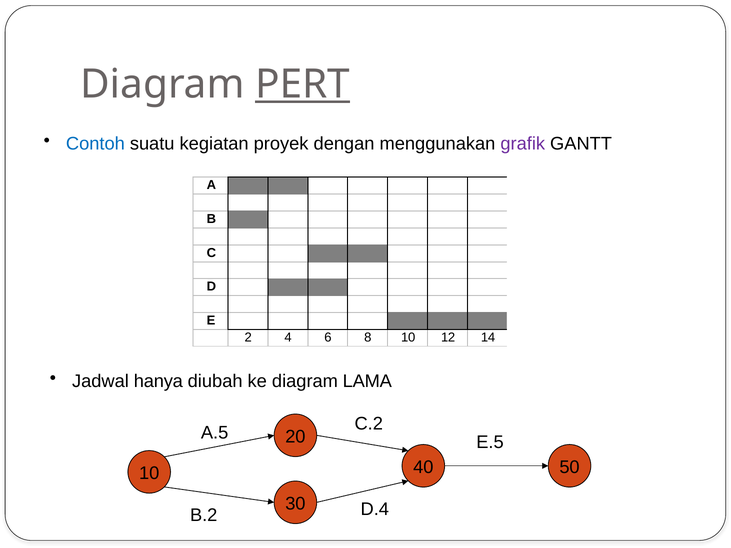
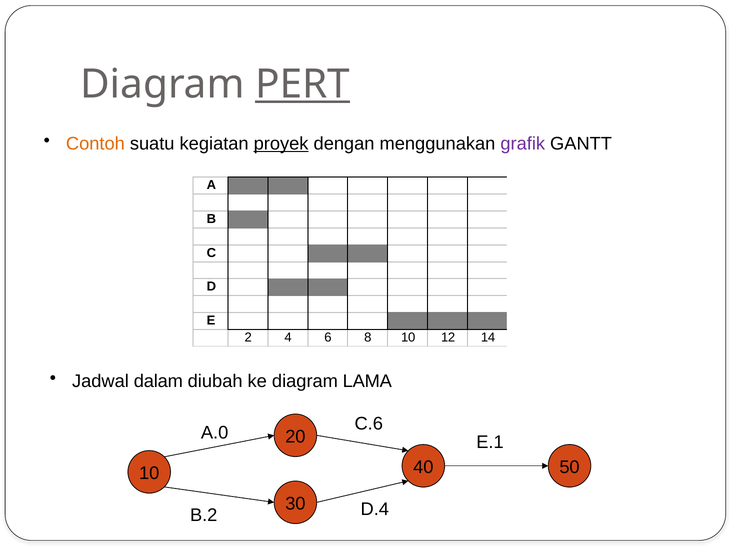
Contoh colour: blue -> orange (95, 144)
proyek underline: none -> present (281, 144)
hanya: hanya -> dalam (158, 381)
C.2: C.2 -> C.6 (369, 424)
A.5: A.5 -> A.0 (215, 433)
E.5: E.5 -> E.1 (490, 442)
